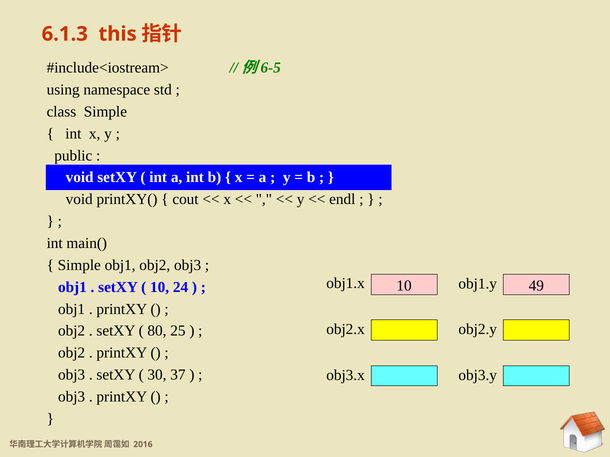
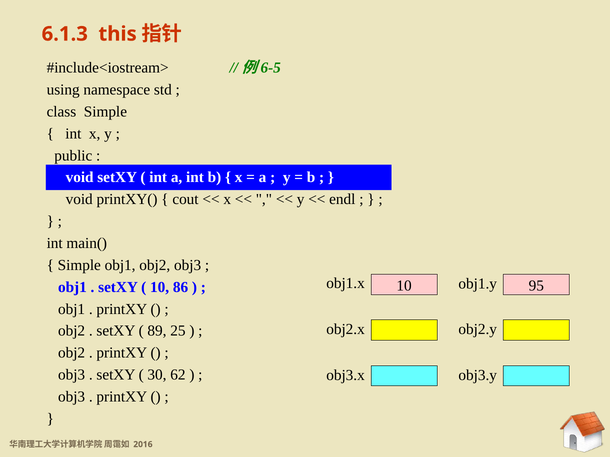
49: 49 -> 95 (536, 286)
24: 24 -> 86 (181, 287)
80: 80 -> 89 (157, 331)
37: 37 -> 62 (178, 375)
